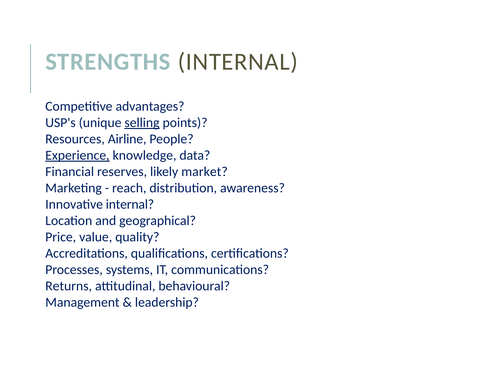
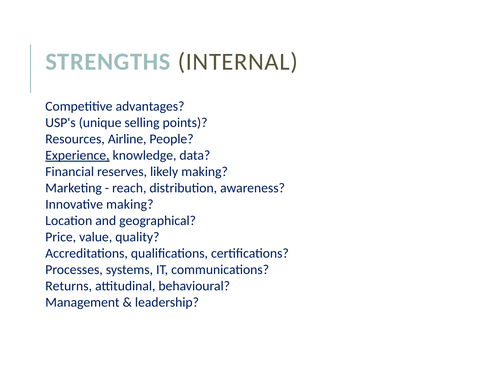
selling underline: present -> none (142, 123)
likely market: market -> making (205, 172)
Innovative internal: internal -> making (130, 205)
